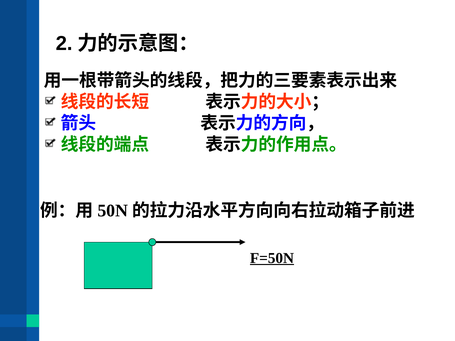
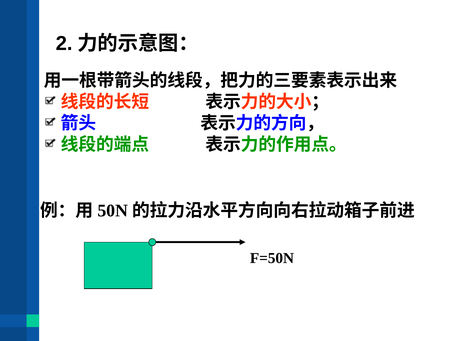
F=50N underline: present -> none (272, 258)
